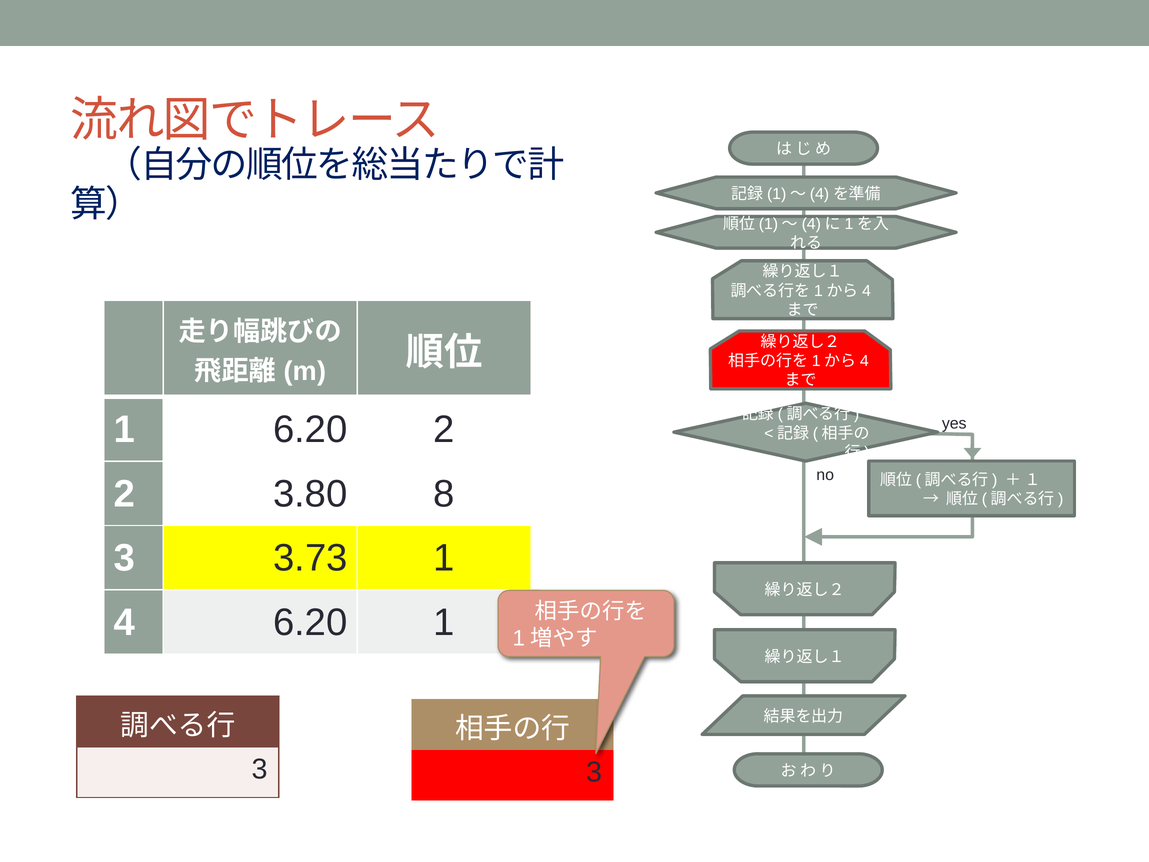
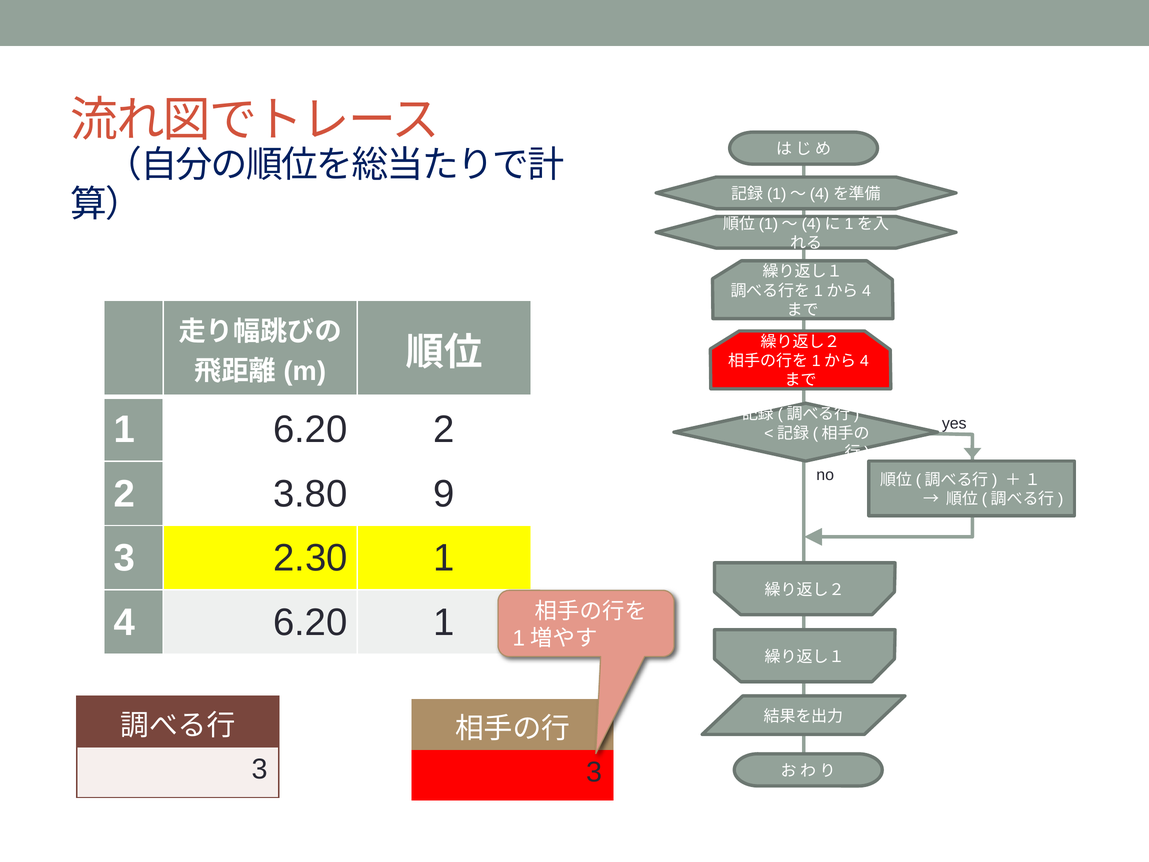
8: 8 -> 9 (444, 494)
3.73: 3.73 -> 2.30 (310, 558)
